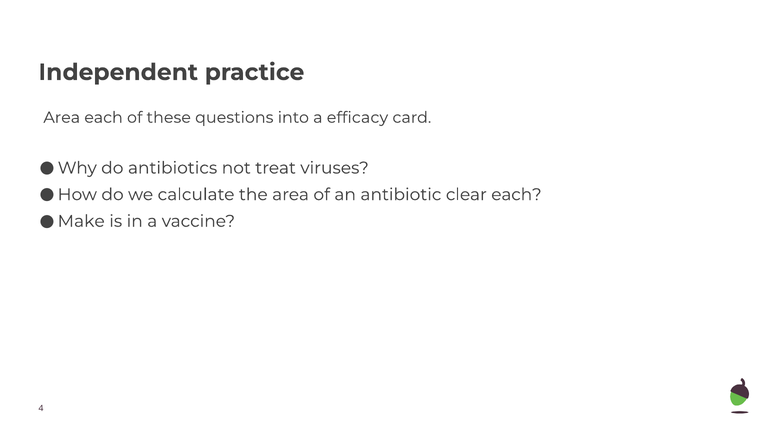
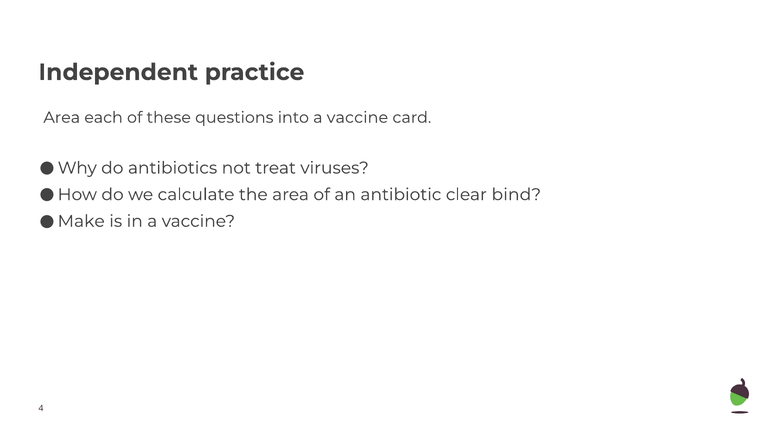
into a efficacy: efficacy -> vaccine (357, 117)
clear each: each -> bind (516, 194)
